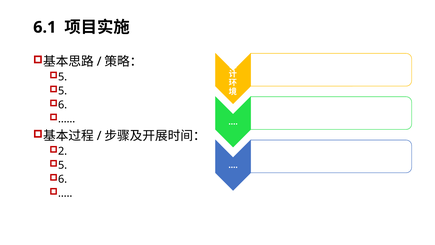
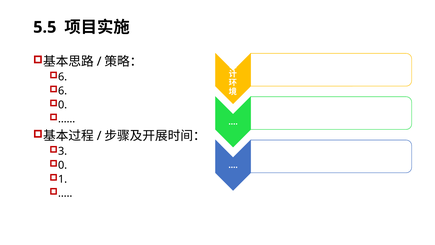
6.1: 6.1 -> 5.5 (45, 27)
5: 5 -> 6 (63, 77)
5: 5 -> 6 (63, 91)
6: 6 -> 0 (63, 105)
2: 2 -> 3 (63, 151)
5: 5 -> 0 (63, 165)
6: 6 -> 1 (63, 179)
